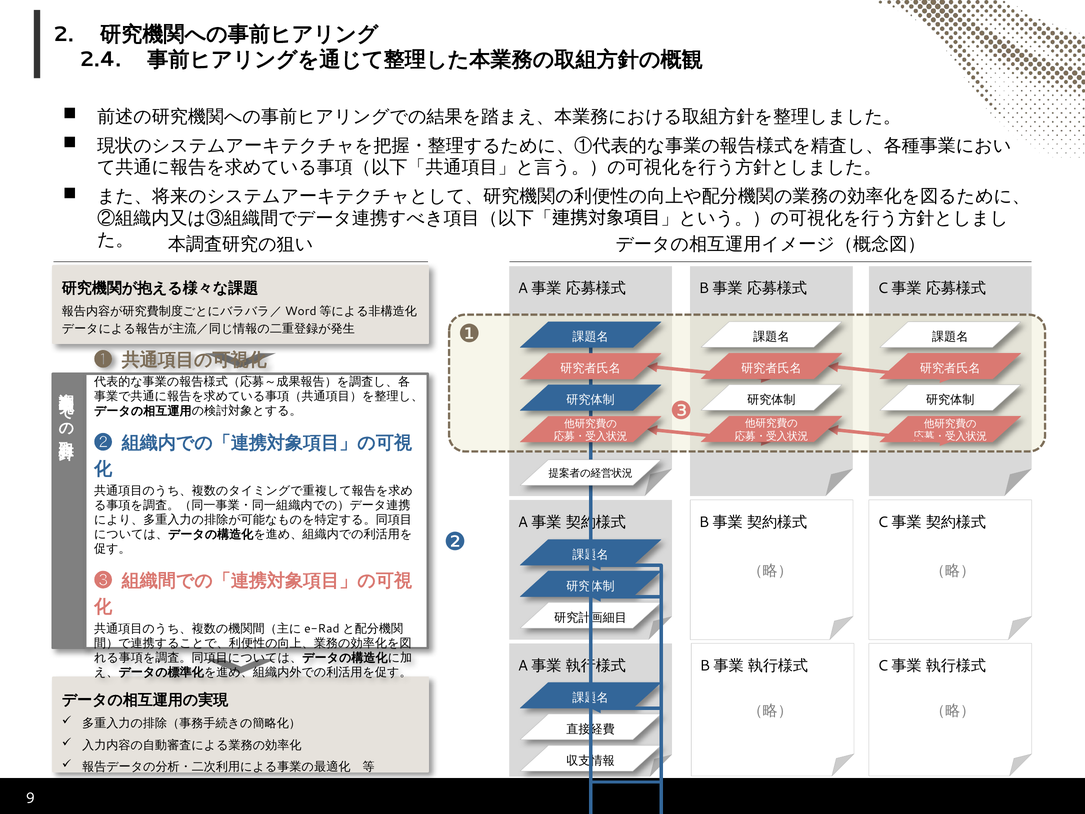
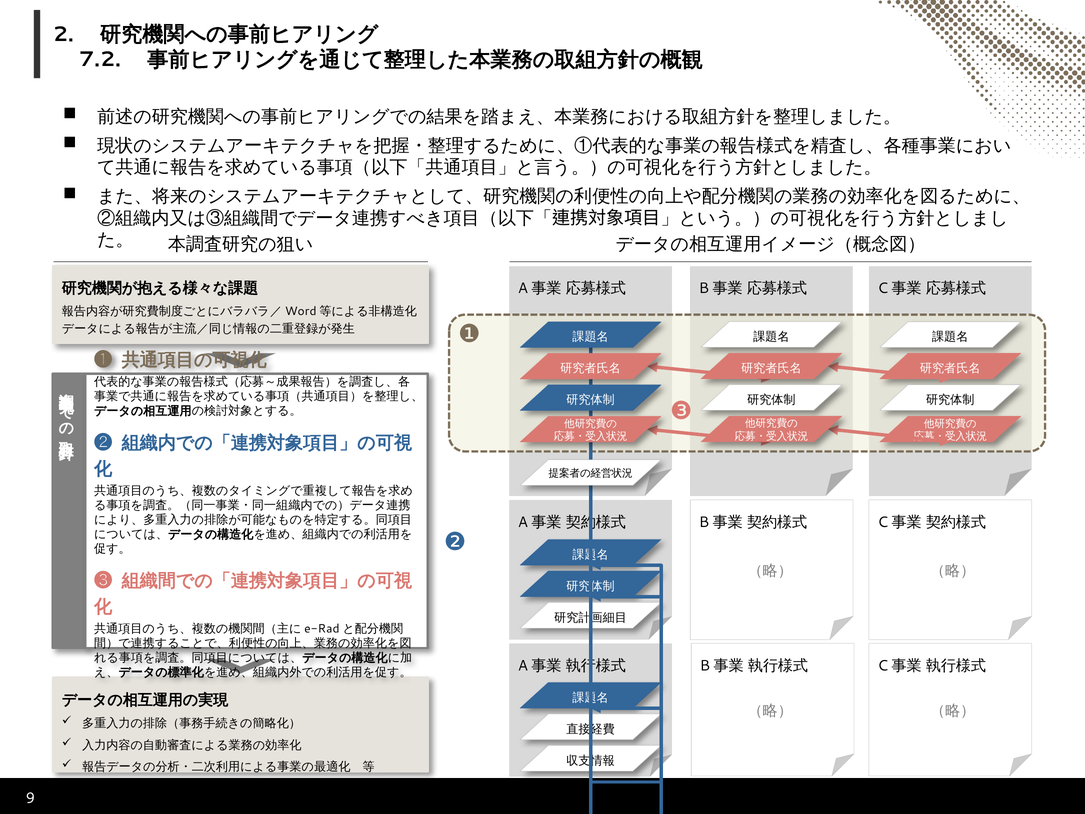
2.4: 2.4 -> 7.2 (100, 59)
